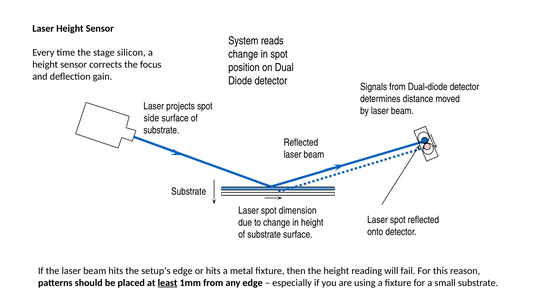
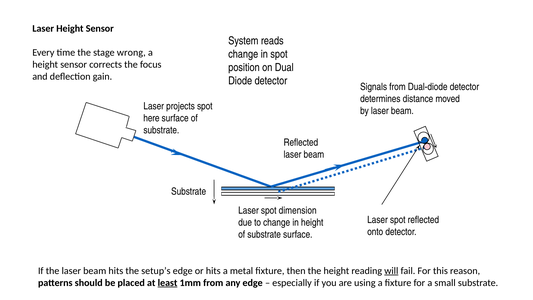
silicon: silicon -> wrong (131, 53)
side: side -> here (151, 118)
will underline: none -> present (391, 271)
